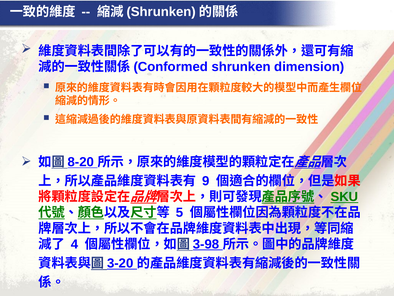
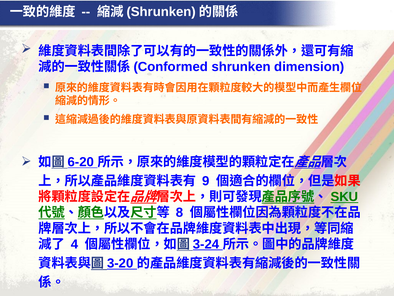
8-20: 8-20 -> 6-20 (81, 162)
5: 5 -> 8 (180, 212)
3-98: 3-98 -> 3-24 (206, 244)
